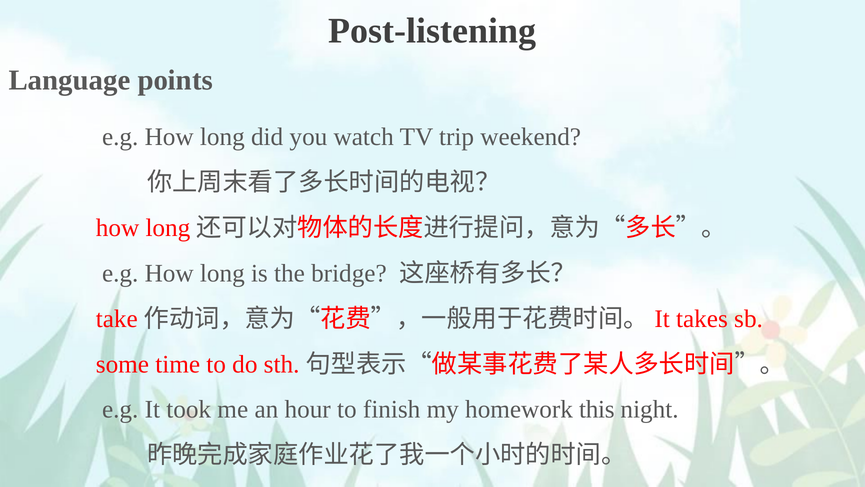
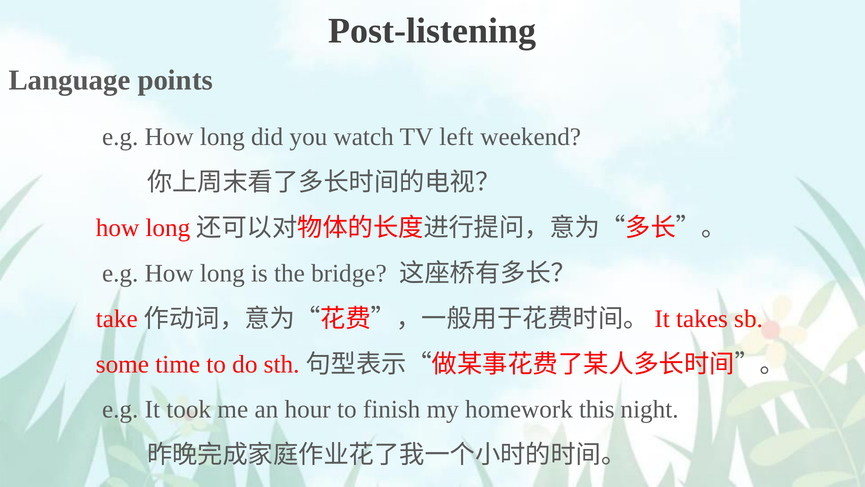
trip: trip -> left (456, 137)
